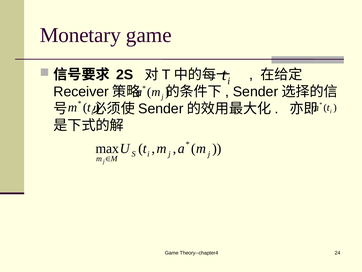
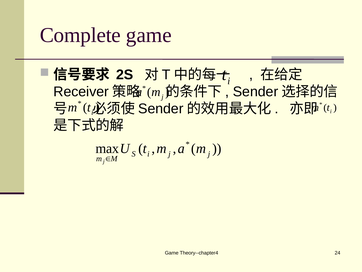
Monetary: Monetary -> Complete (80, 35)
